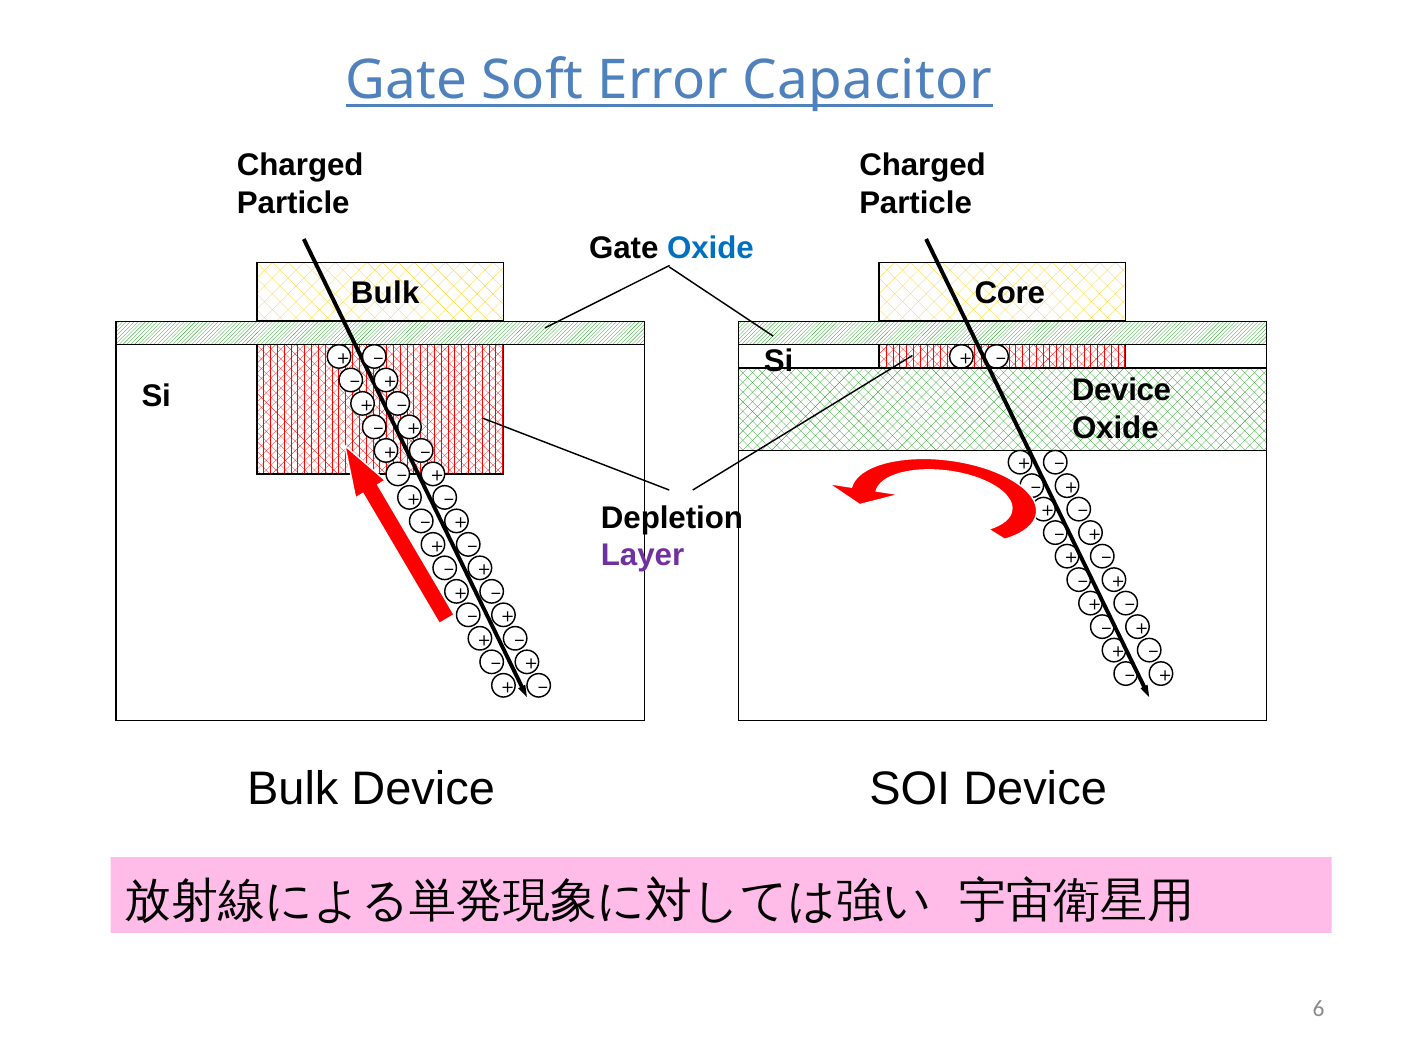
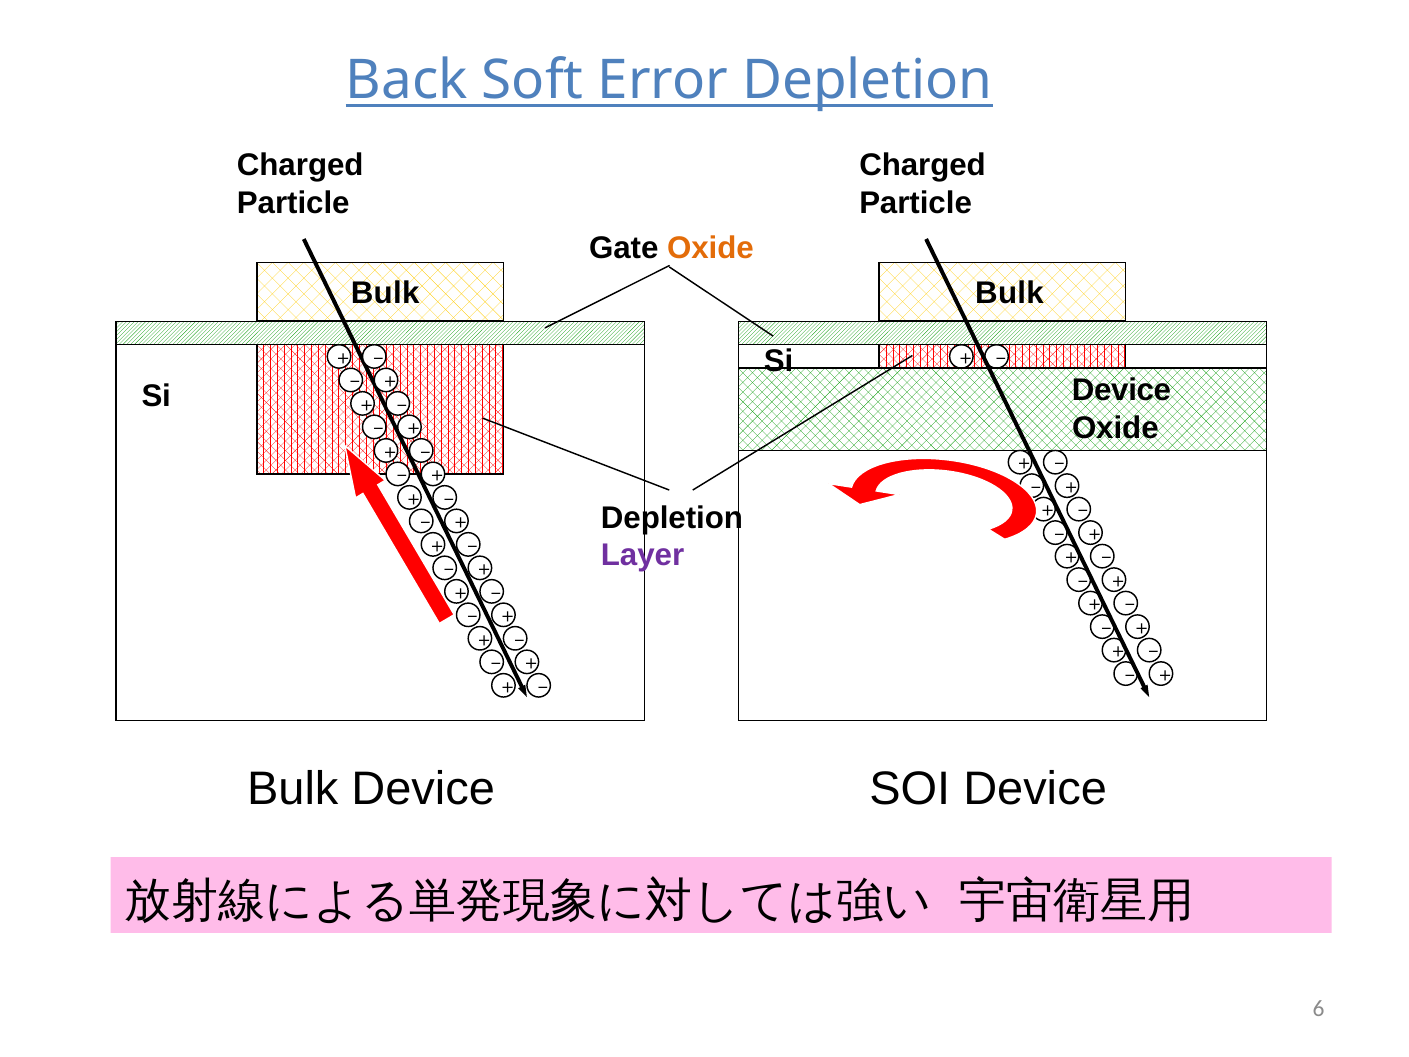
Gate: Gate -> Back (407, 80)
Error Capacitor: Capacitor -> Depletion (867, 80)
Oxide colour: blue -> orange (710, 248)
Core: Core -> Bulk (1009, 293)
